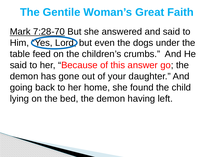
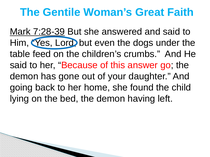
7:28-70: 7:28-70 -> 7:28-39 (49, 32)
